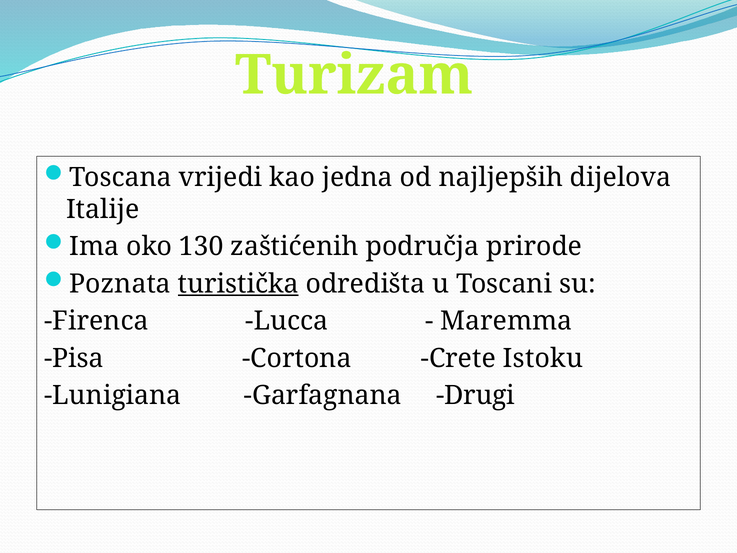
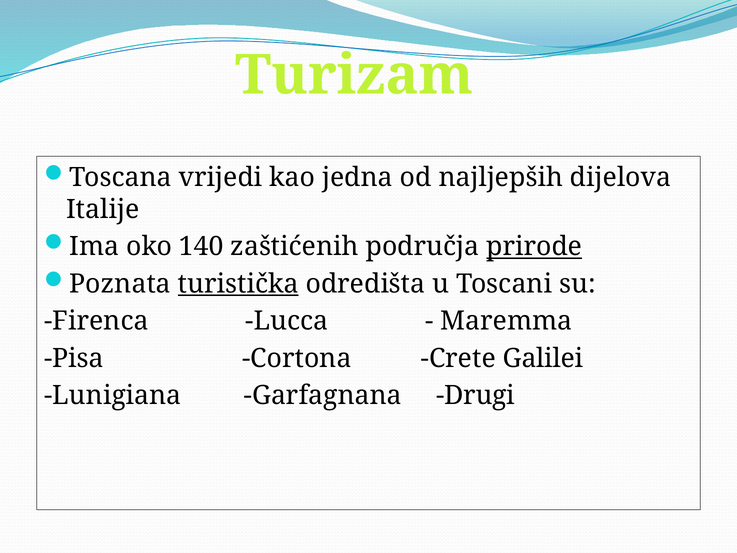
130: 130 -> 140 (201, 247)
prirode underline: none -> present (534, 247)
Istoku: Istoku -> Galilei (543, 358)
